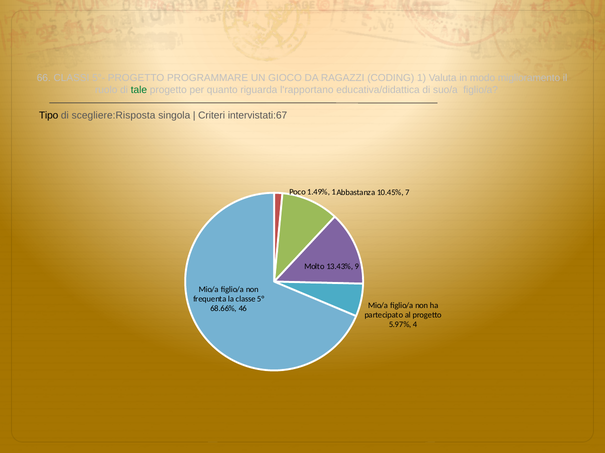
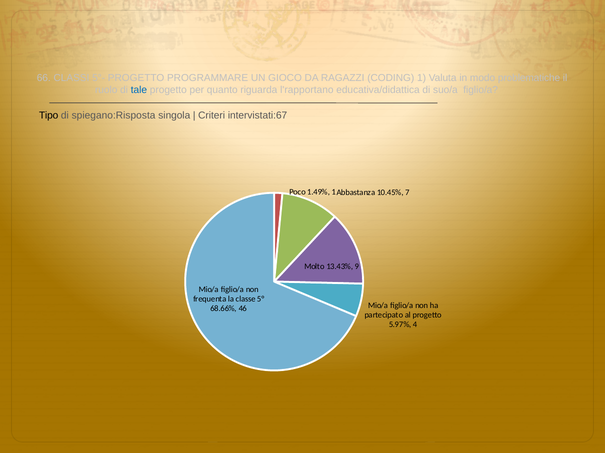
miglioramento: miglioramento -> problematiche (529, 78)
tale colour: green -> blue (139, 90)
scegliere:Risposta: scegliere:Risposta -> spiegano:Risposta (114, 116)
